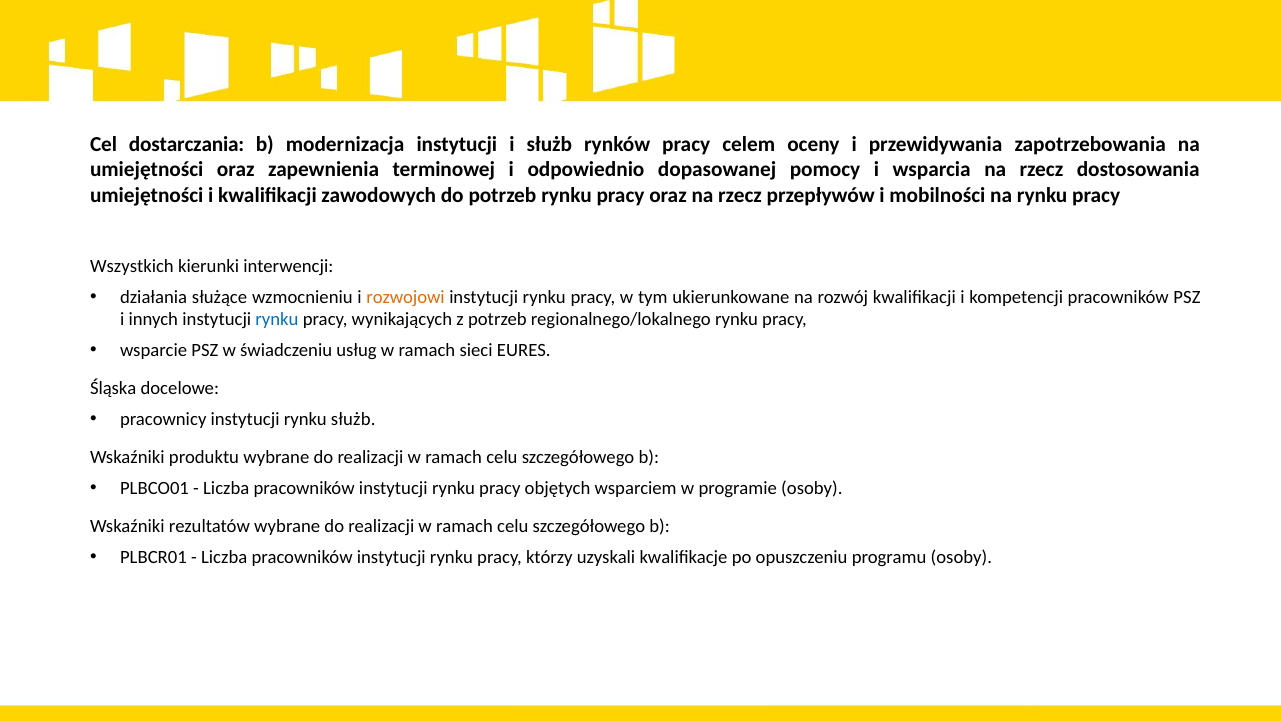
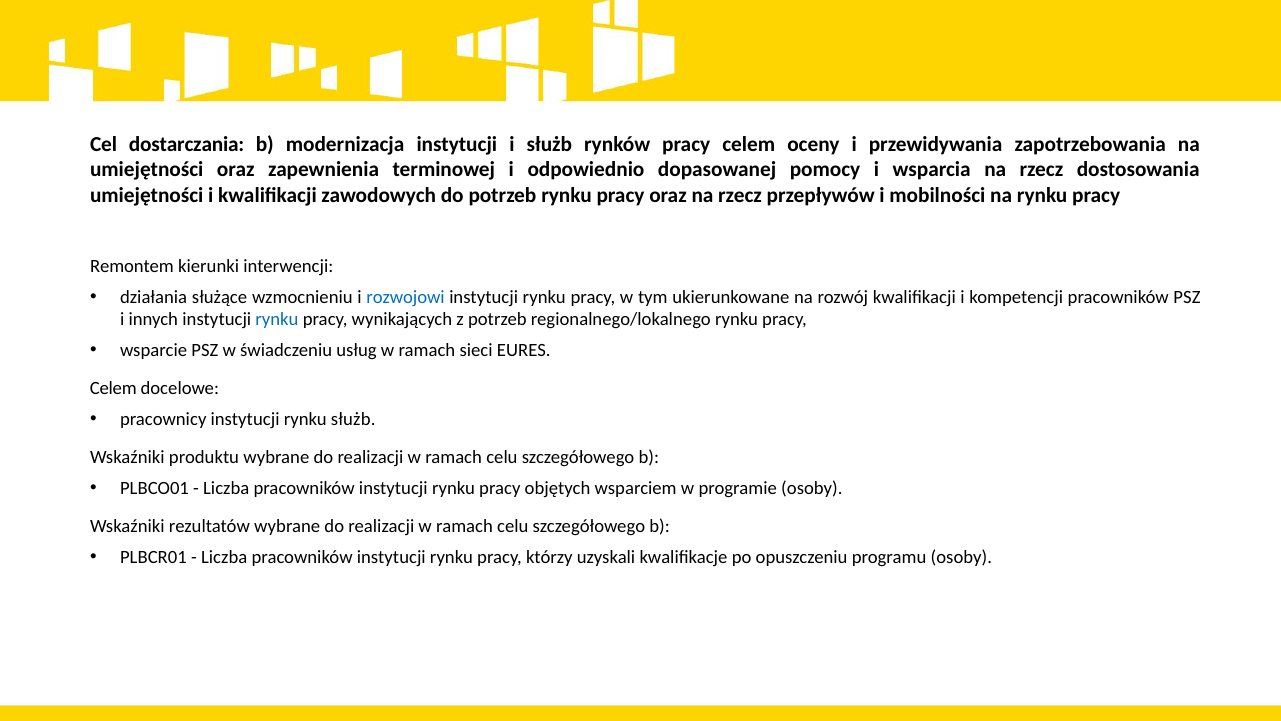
Wszystkich: Wszystkich -> Remontem (132, 266)
rozwojowi colour: orange -> blue (405, 297)
Śląska: Śląska -> Celem (113, 388)
